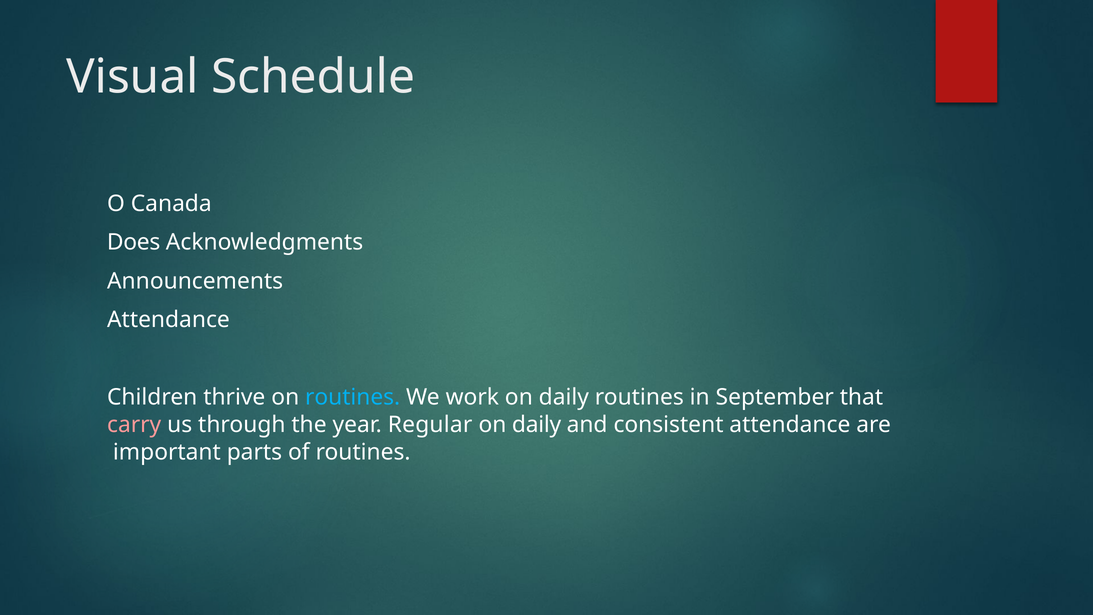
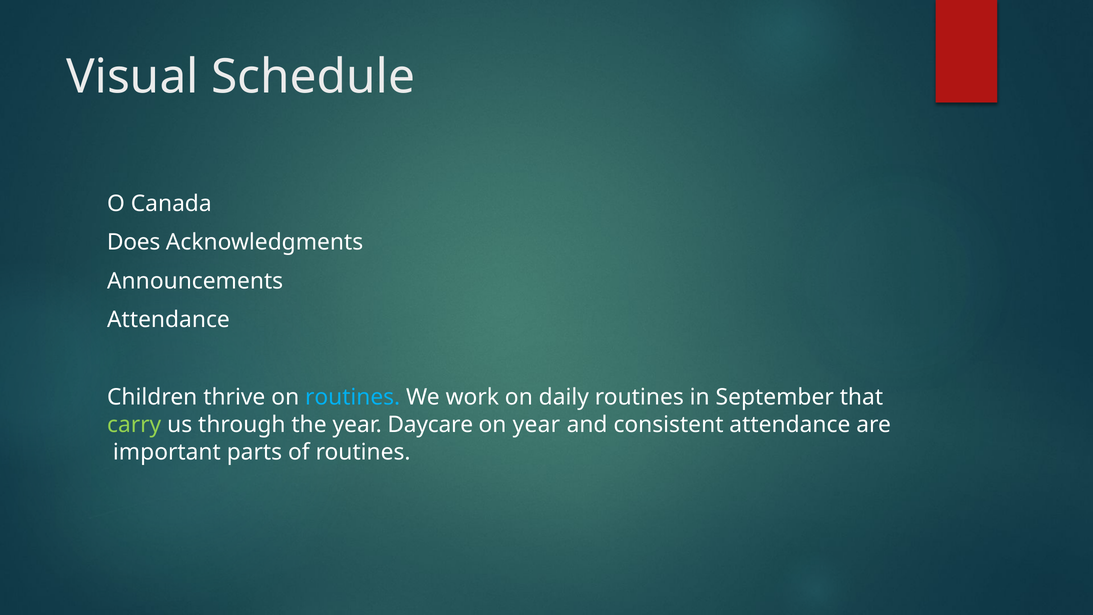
carry colour: pink -> light green (134, 425)
Regular: Regular -> Daycare (430, 425)
daily: daily -> year (536, 425)
